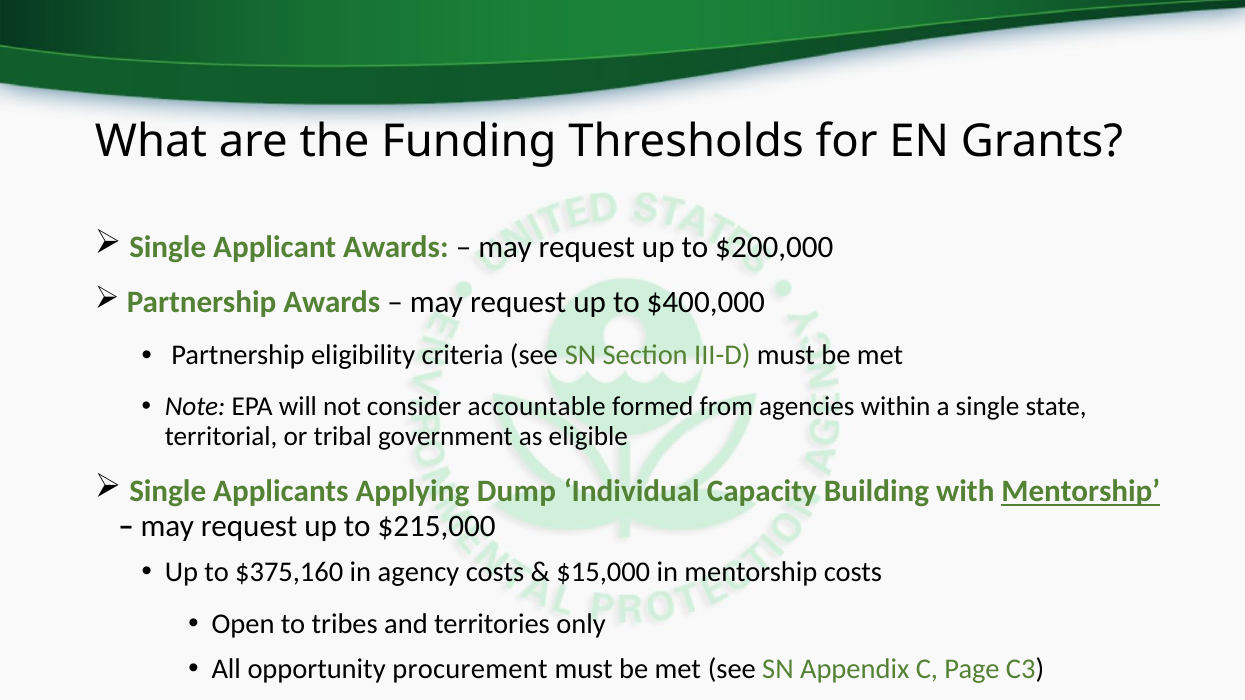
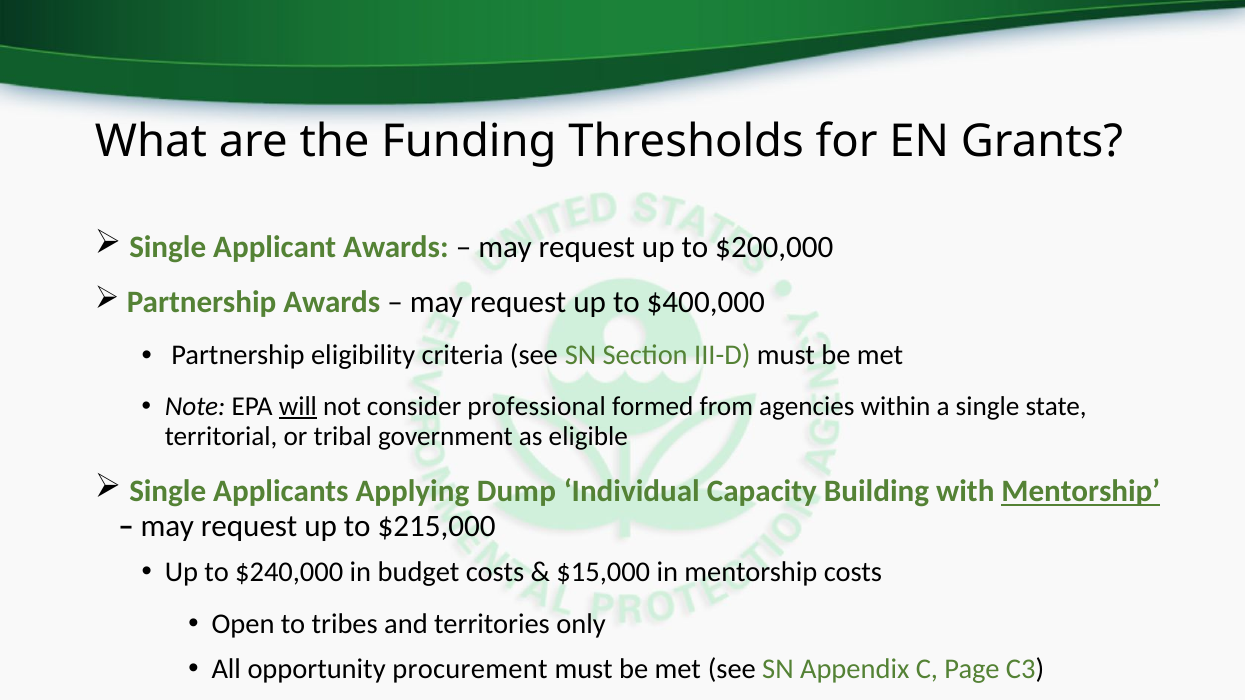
will underline: none -> present (298, 407)
accountable: accountable -> professional (537, 407)
$375,160: $375,160 -> $240,000 (289, 573)
agency: agency -> budget (419, 573)
